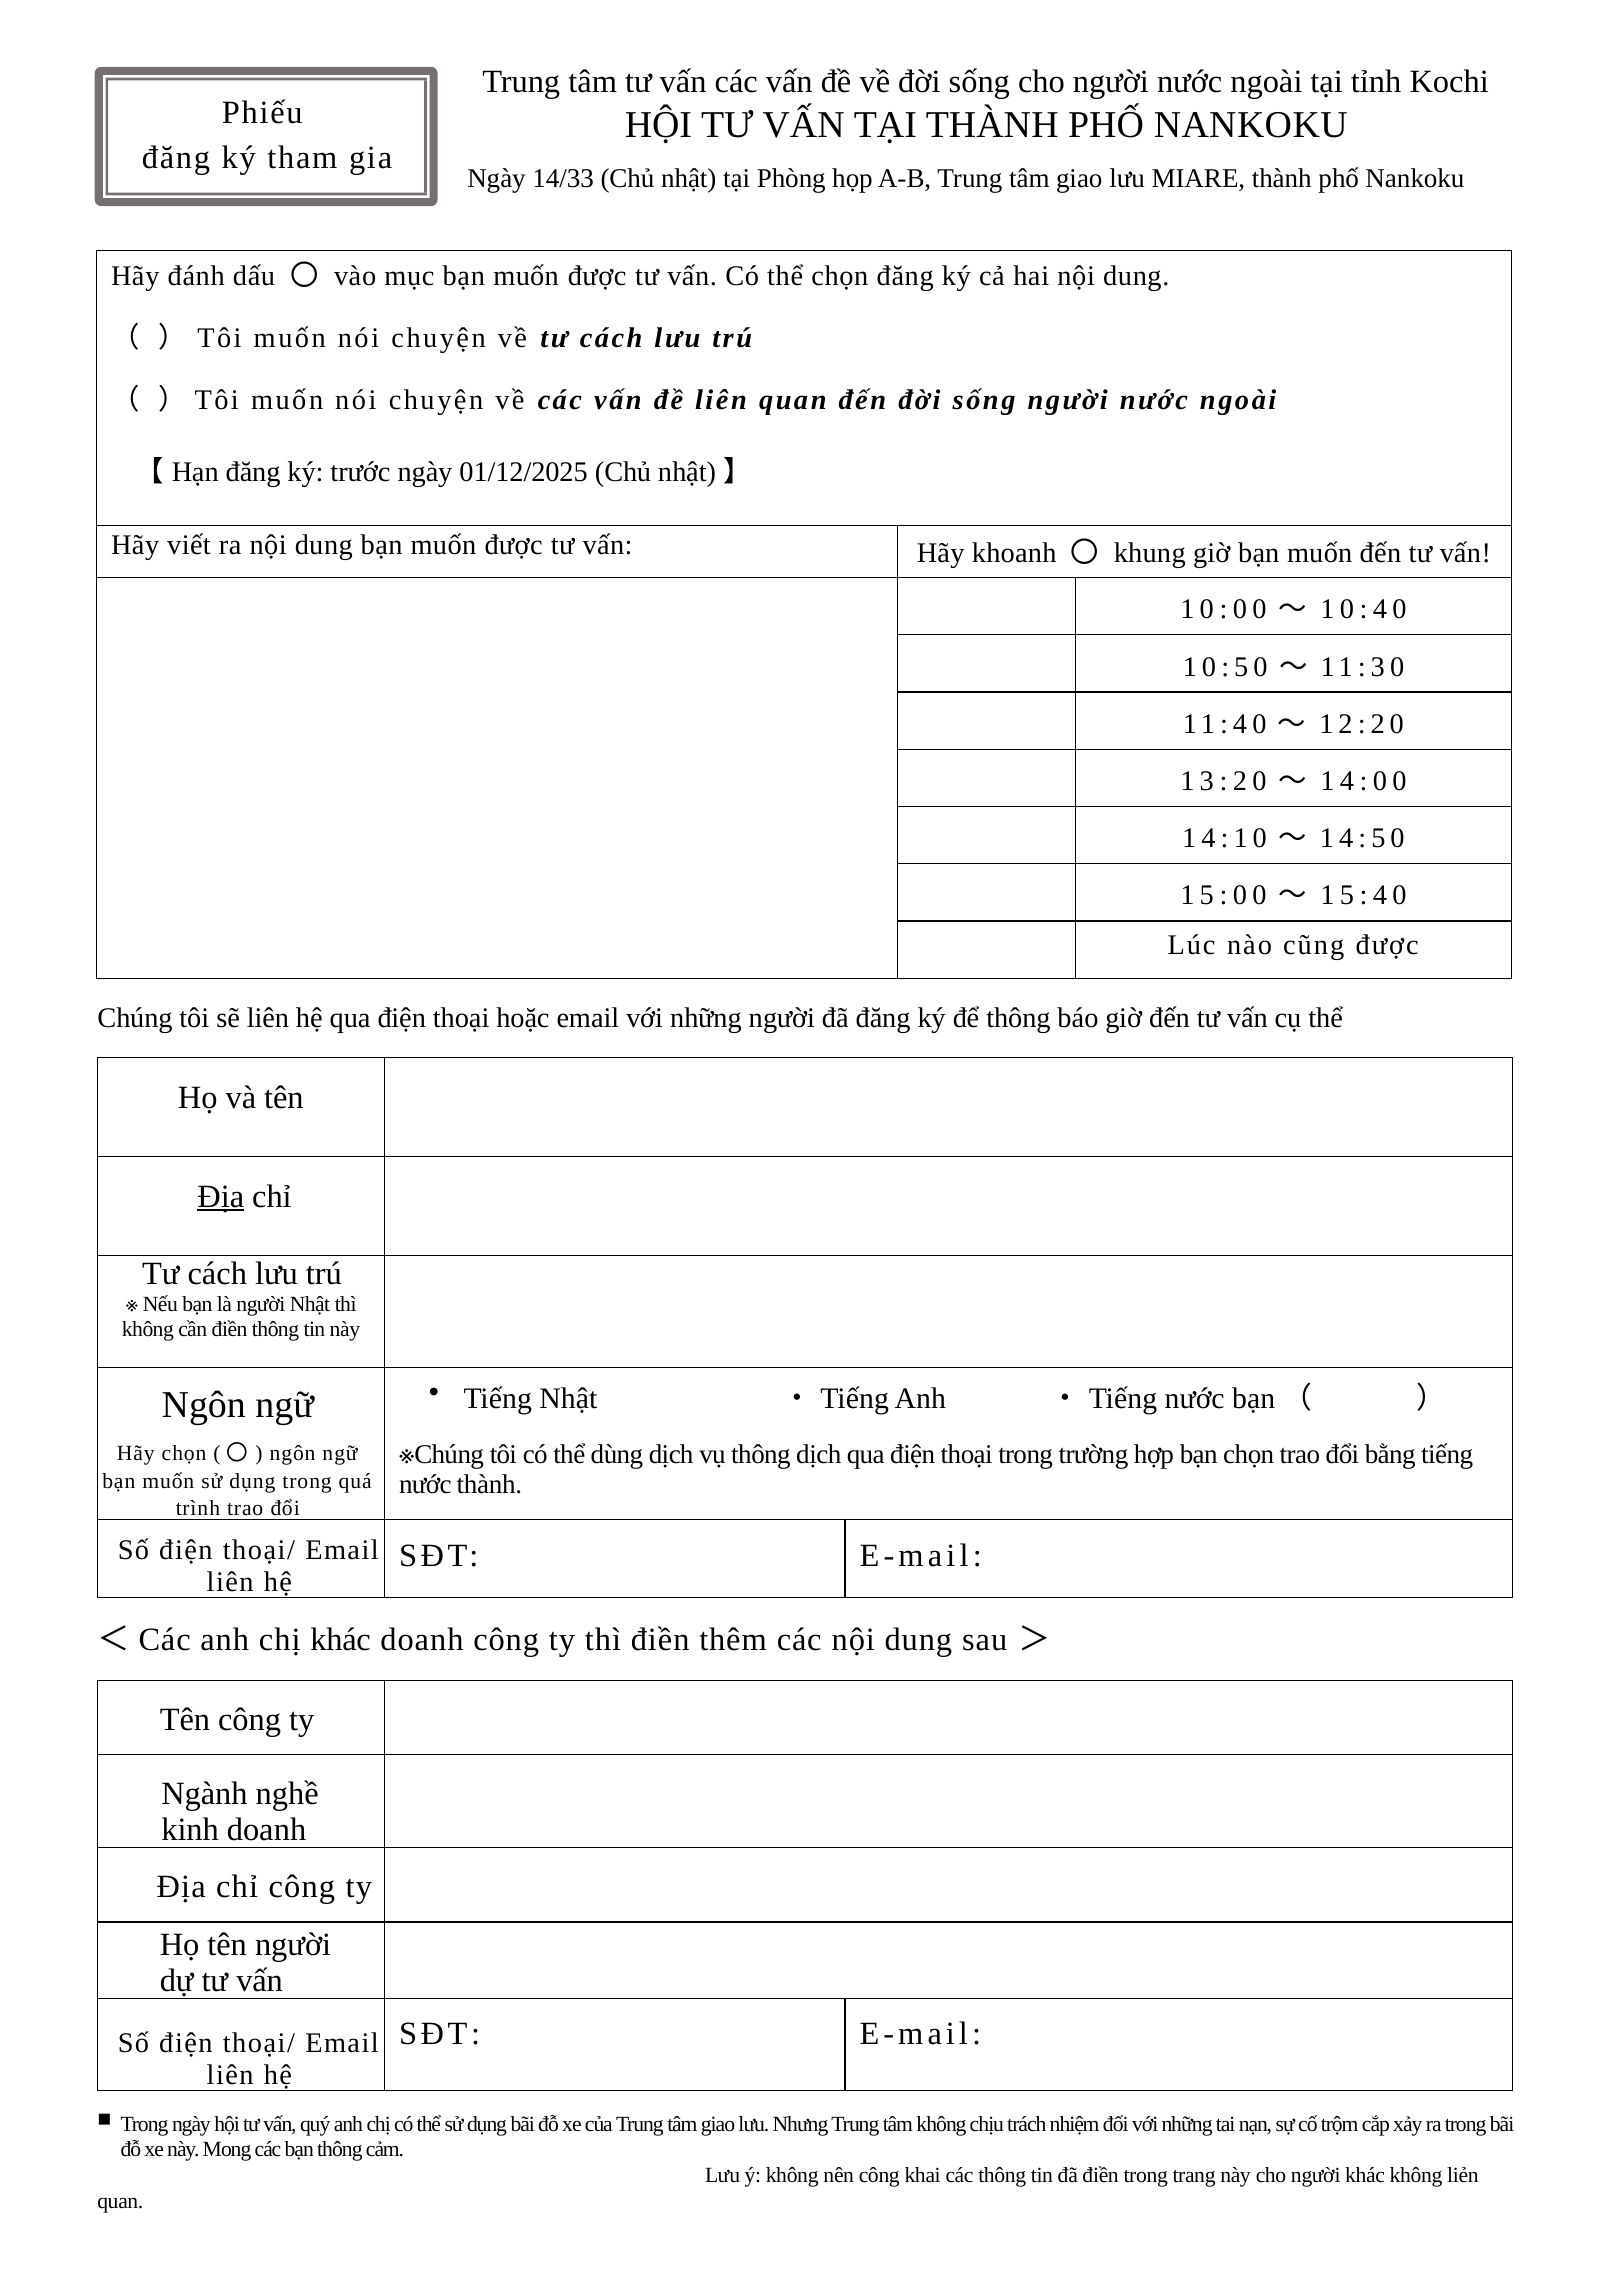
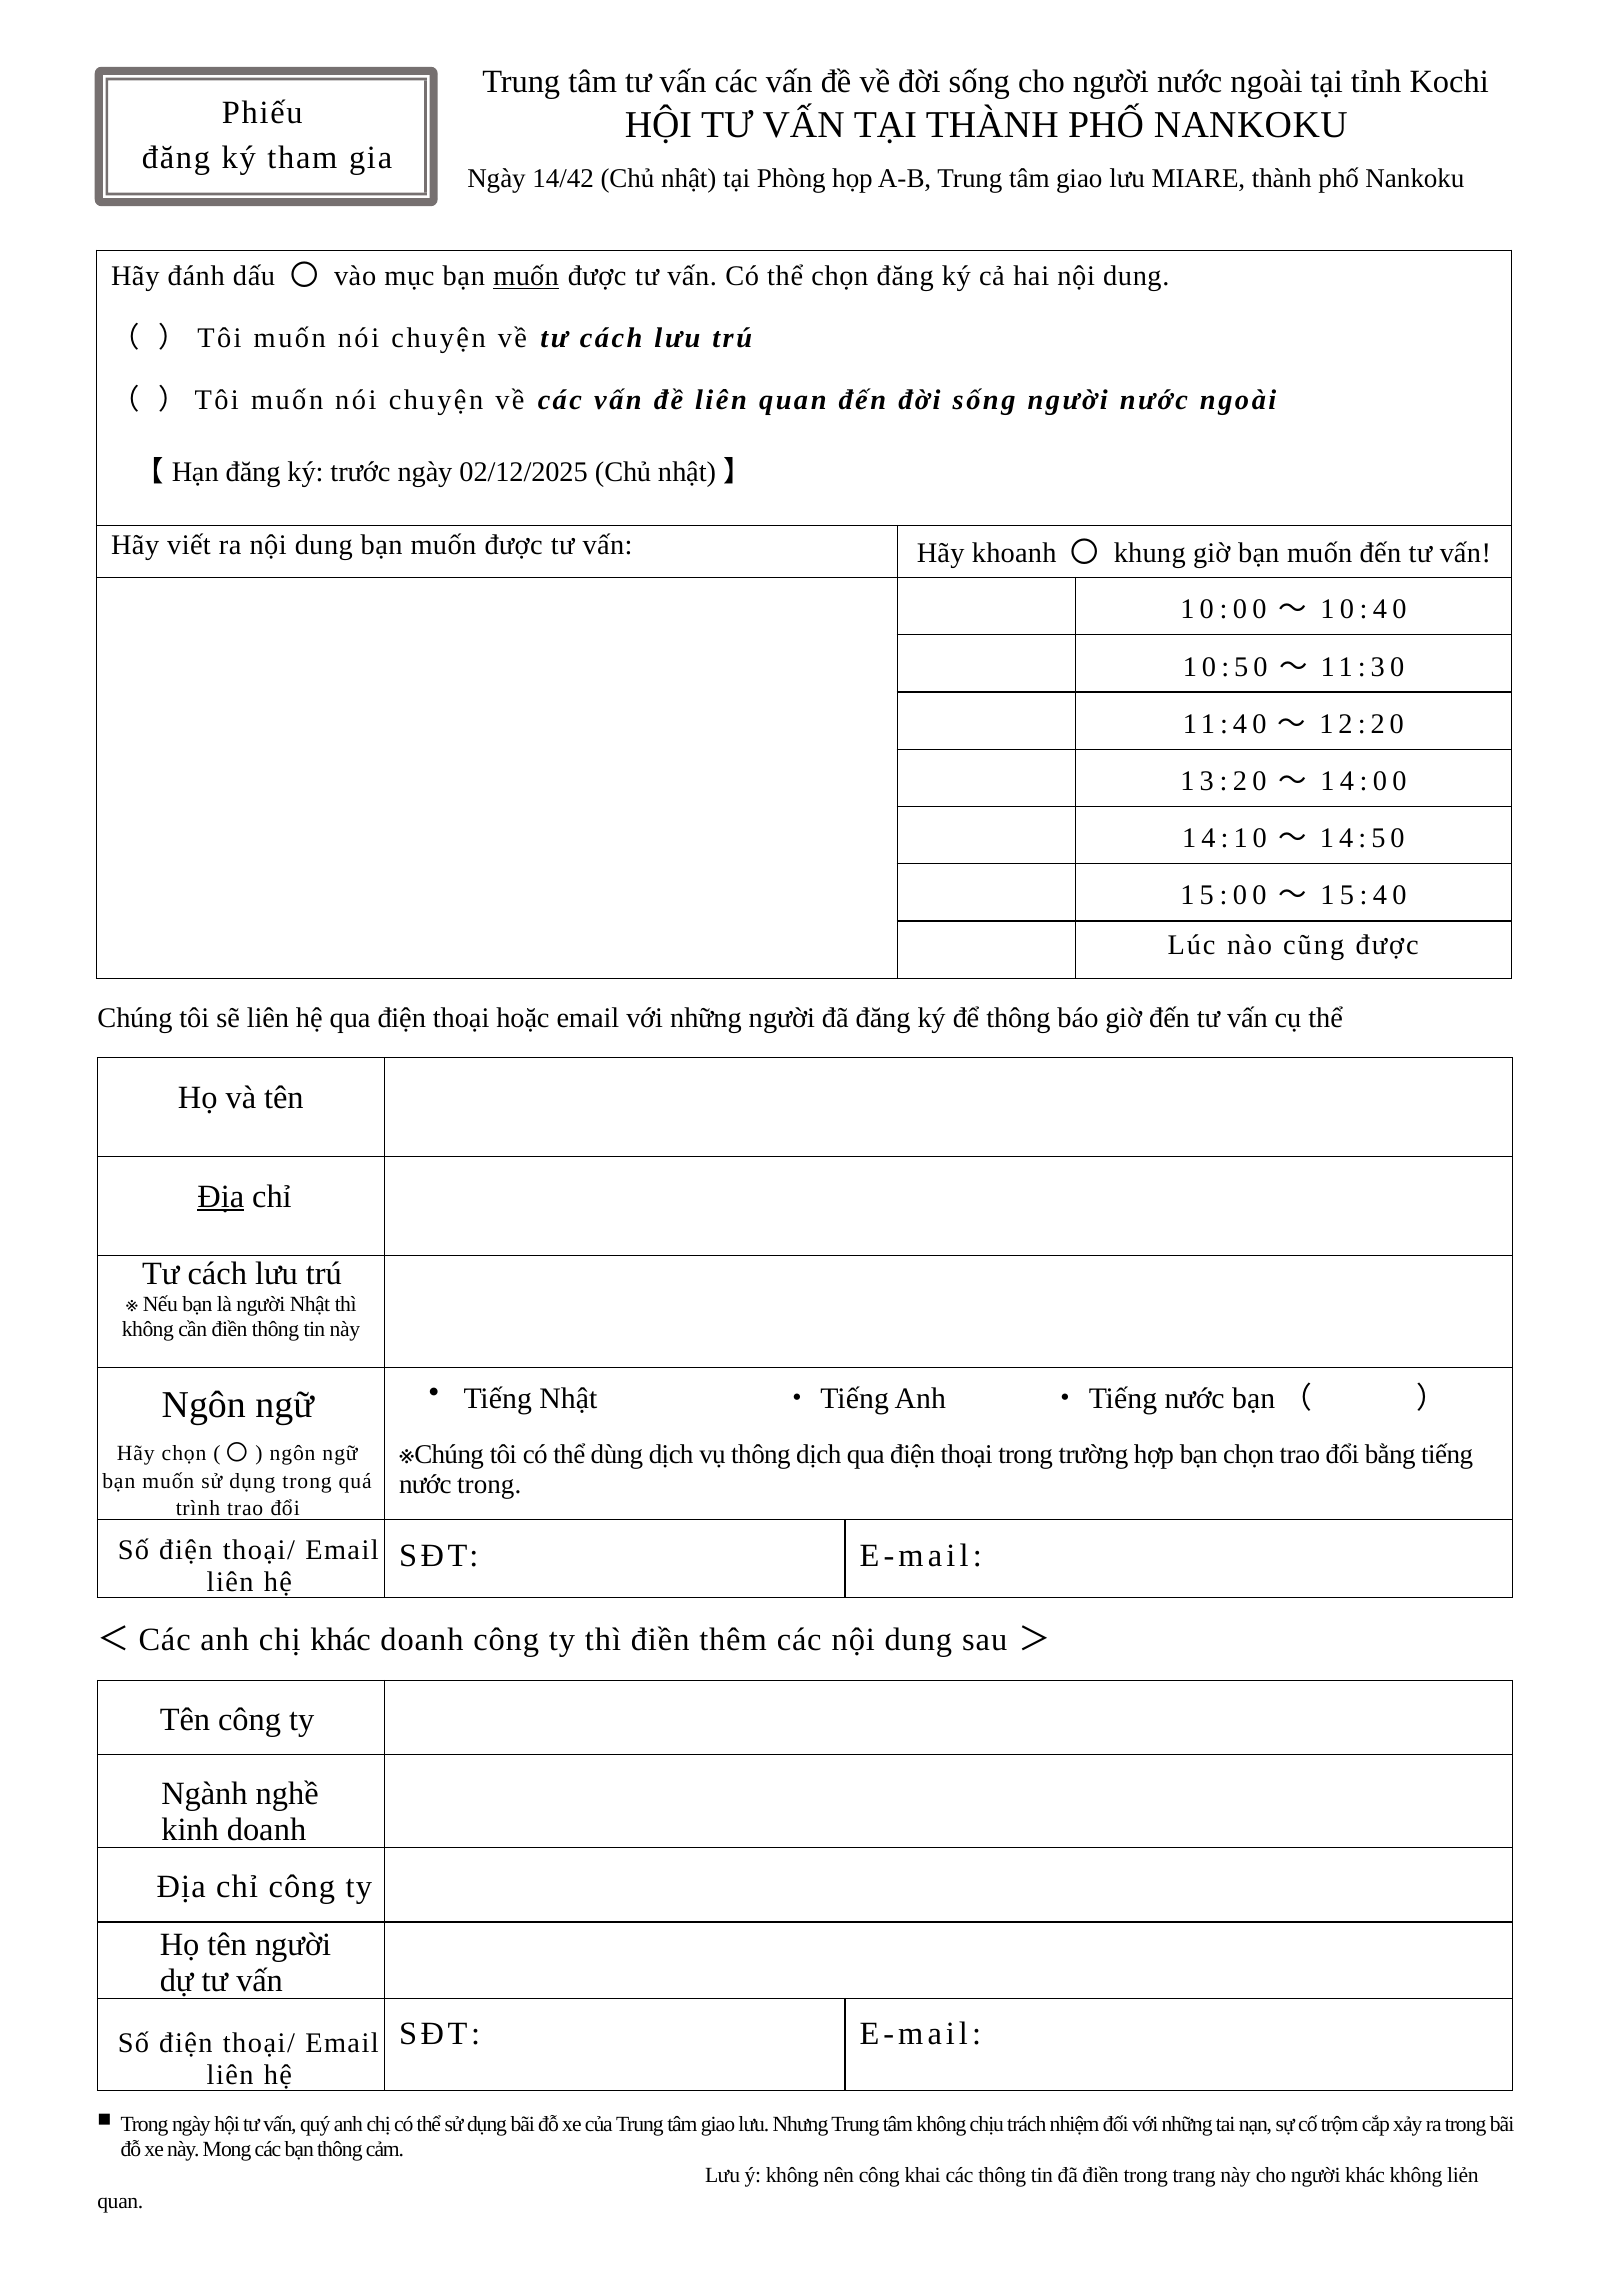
14/33: 14/33 -> 14/42 (563, 178)
muốn underline: none -> present (526, 276)
01/12/2025: 01/12/2025 -> 02/12/2025 (524, 472)
nước thành: thành -> trong (489, 1484)
